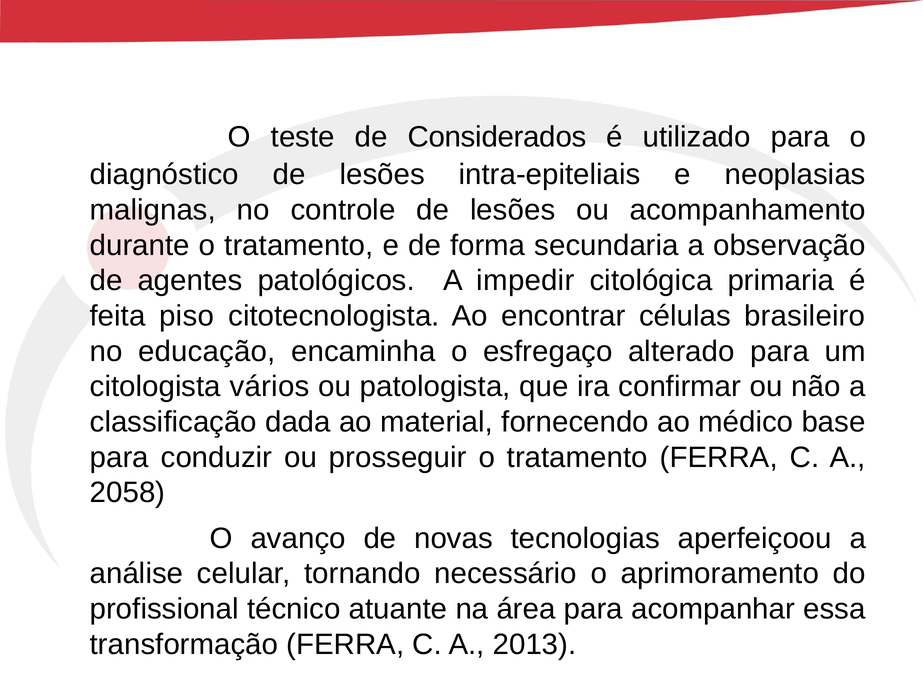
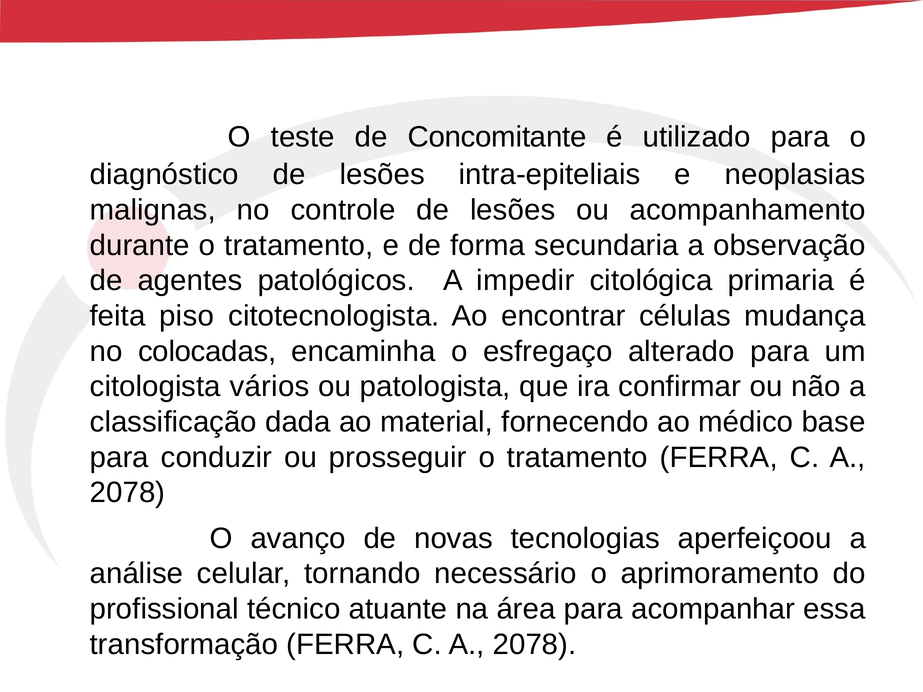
Considerados: Considerados -> Concomitante (497, 137)
brasileiro: brasileiro -> mudança (805, 316)
educação: educação -> colocadas (207, 351)
2058: 2058 -> 2078 (128, 493)
2013: 2013 -> 2078 (534, 645)
